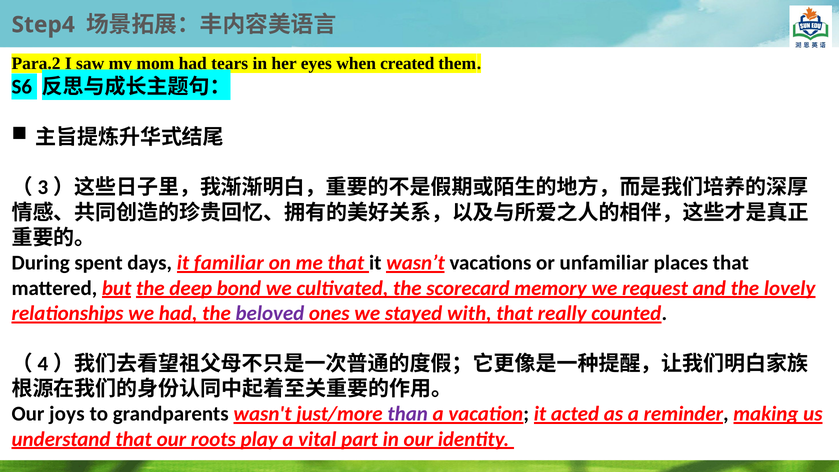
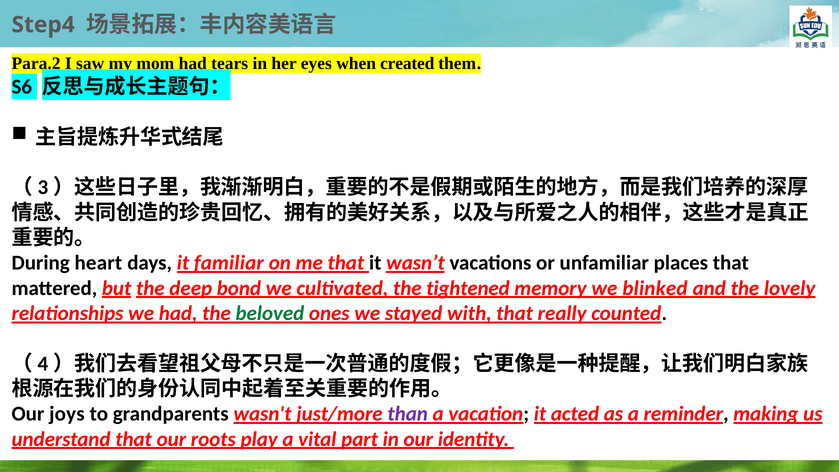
spent: spent -> heart (98, 263)
scorecard: scorecard -> tightened (468, 288)
request: request -> blinked (655, 288)
beloved colour: purple -> green (270, 313)
